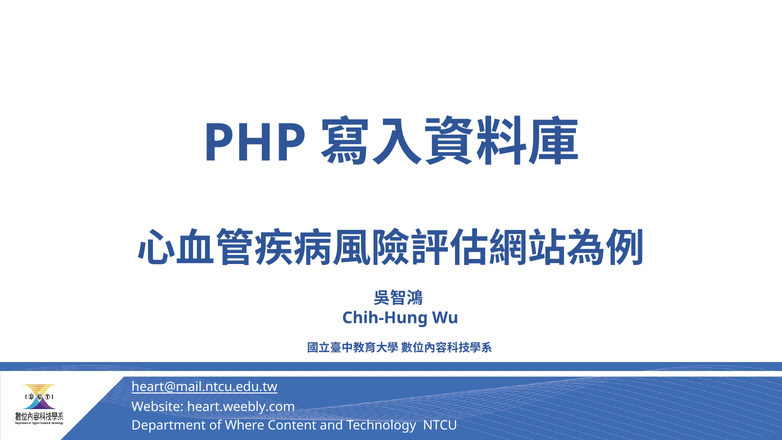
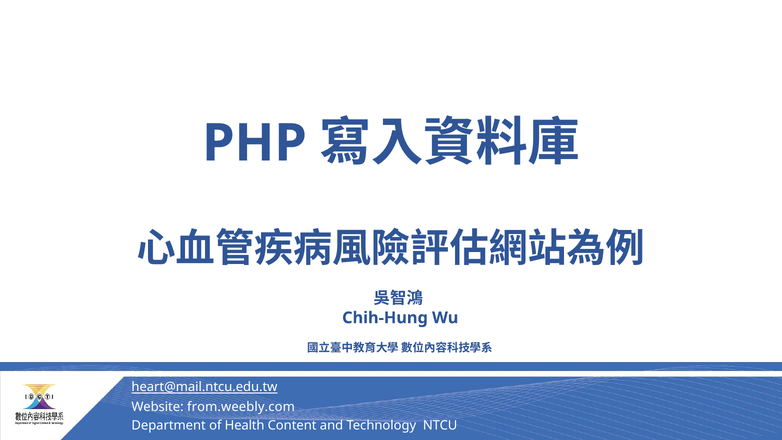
heart.weebly.com: heart.weebly.com -> from.weebly.com (241, 407)
Where: Where -> Health (245, 425)
